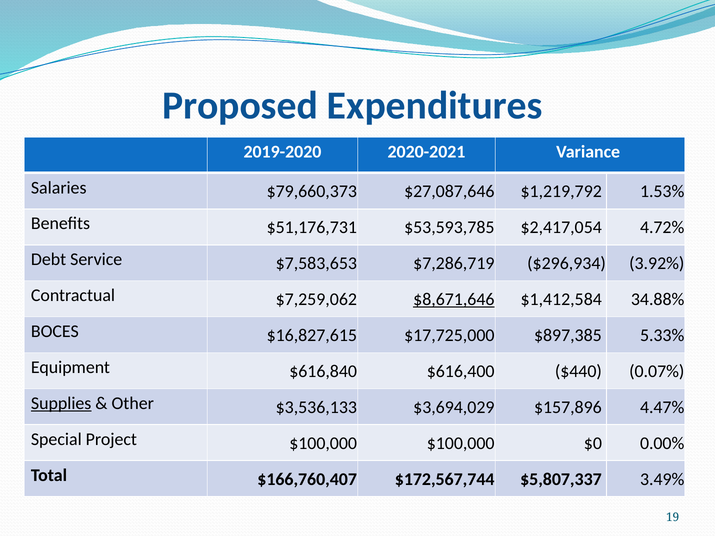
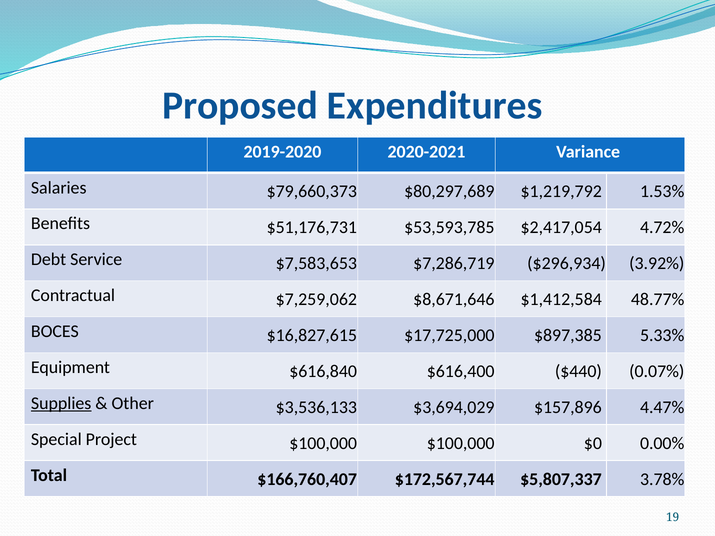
$27,087,646: $27,087,646 -> $80,297,689 (449, 192)
$8,671,646 underline: present -> none (454, 299)
34.88%: 34.88% -> 48.77% (658, 299)
3.49%: 3.49% -> 3.78% (662, 479)
